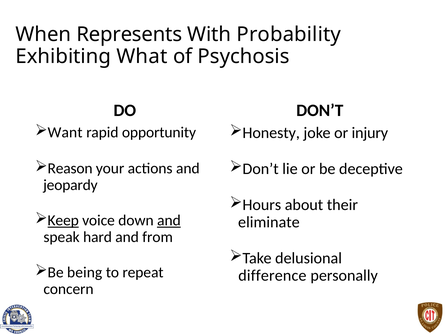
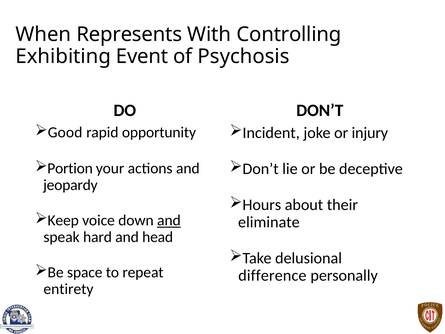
Probability: Probability -> Controlling (289, 34)
What: What -> Event (142, 56)
Want: Want -> Good (65, 132)
Honesty: Honesty -> Incident (271, 133)
Reason: Reason -> Portion (70, 168)
Keep underline: present -> none (63, 220)
from: from -> head (158, 237)
being: being -> space (85, 272)
concern: concern -> entirety (68, 289)
